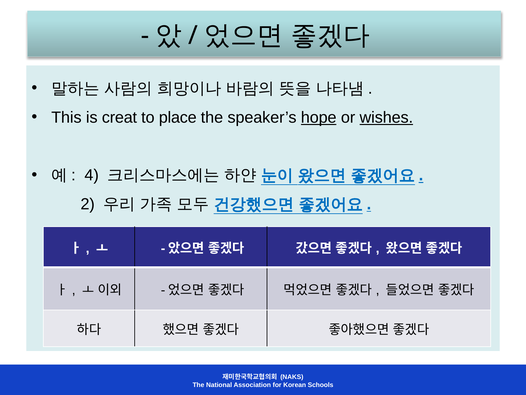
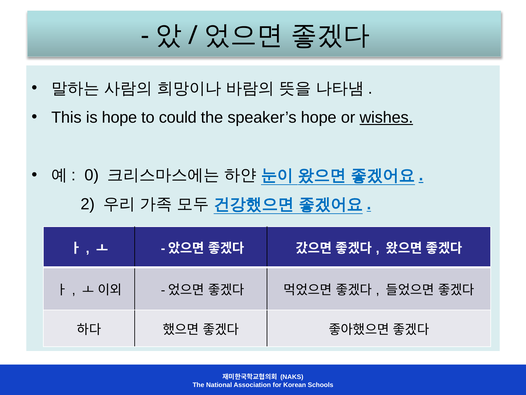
is creat: creat -> hope (119, 117)
place: place -> could (178, 117)
hope underline: present -> none (319, 117)
4: 4 -> 0 (92, 175)
